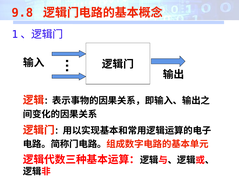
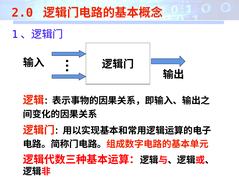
9.8: 9.8 -> 2.0 (22, 13)
